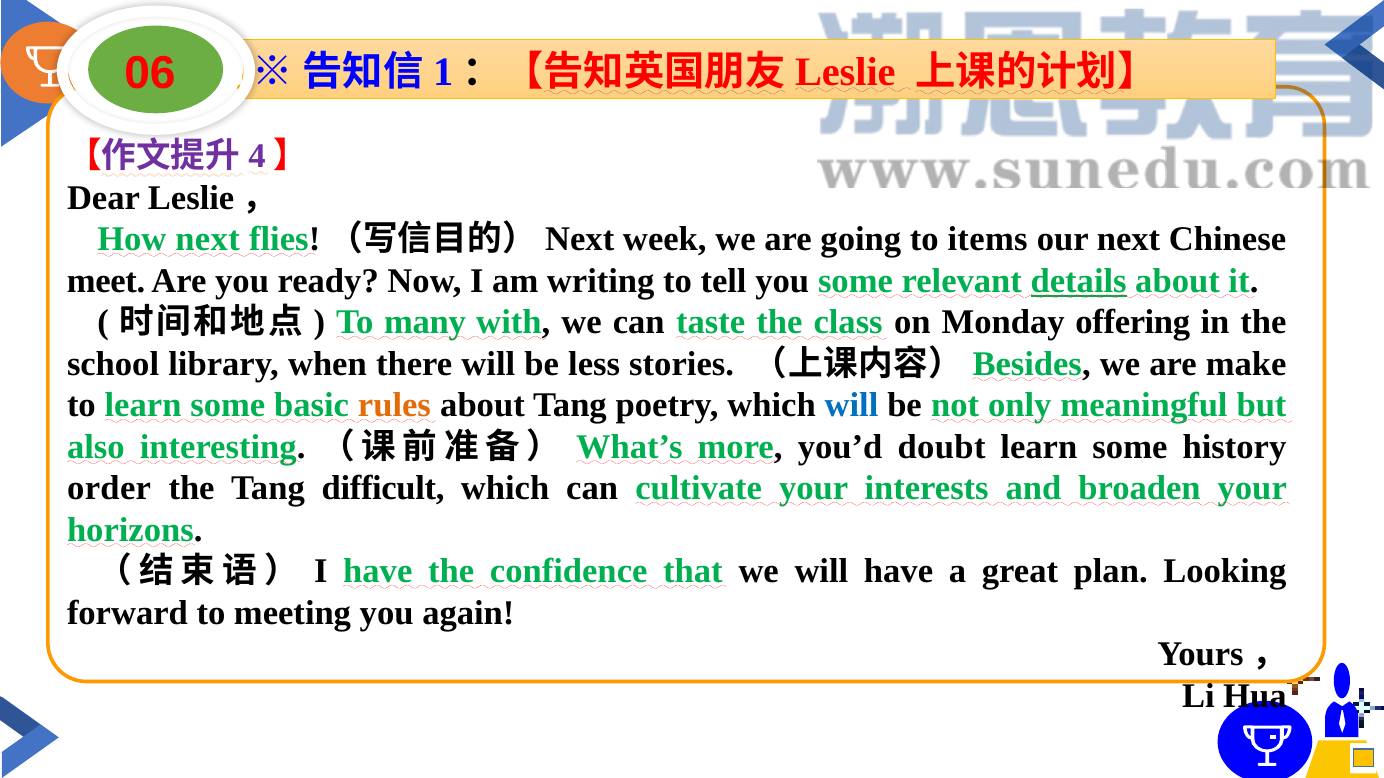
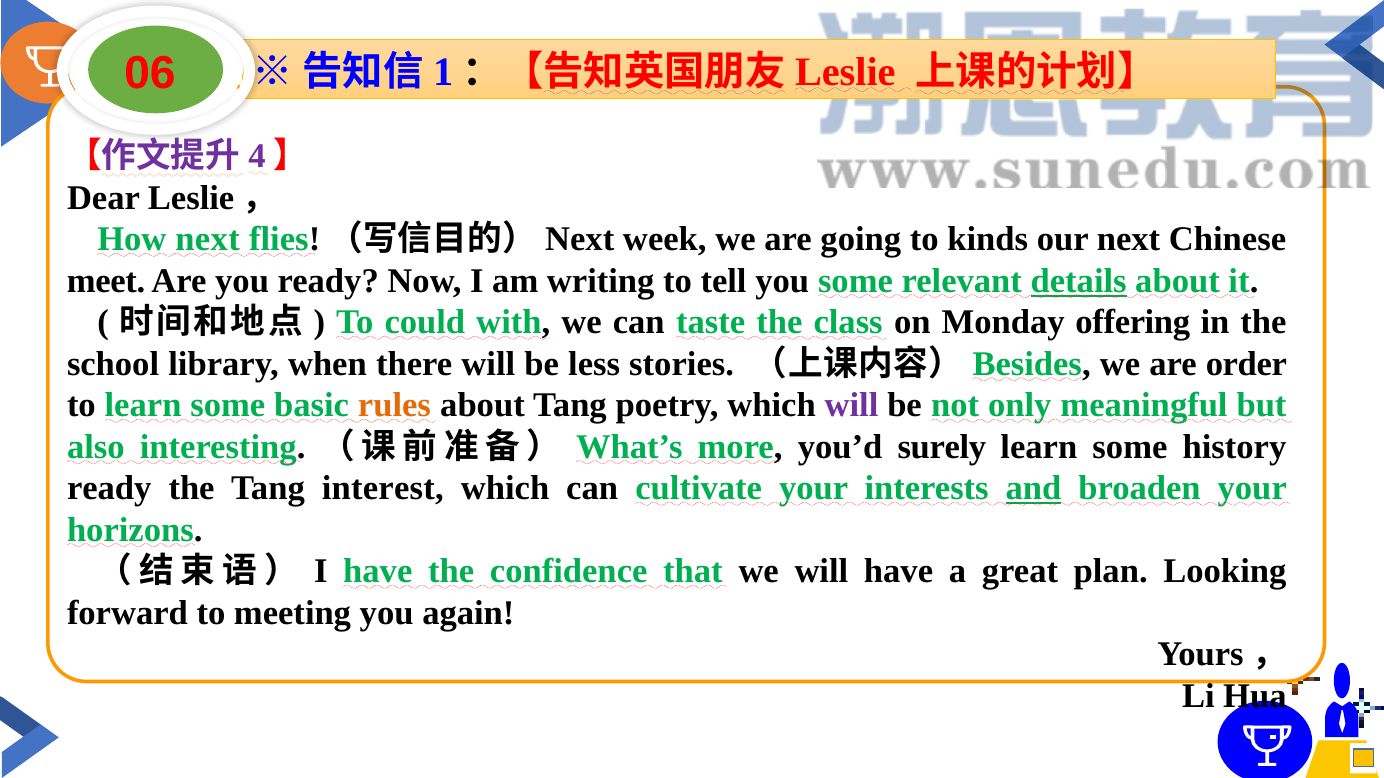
items: items -> kinds (988, 240)
many: many -> could (425, 323)
make: make -> order (1246, 364)
will colour: blue -> purple (852, 406)
doubt: doubt -> surely (942, 447)
order: order -> ready (109, 489)
difficult: difficult -> interest (383, 489)
and underline: none -> present (1033, 489)
